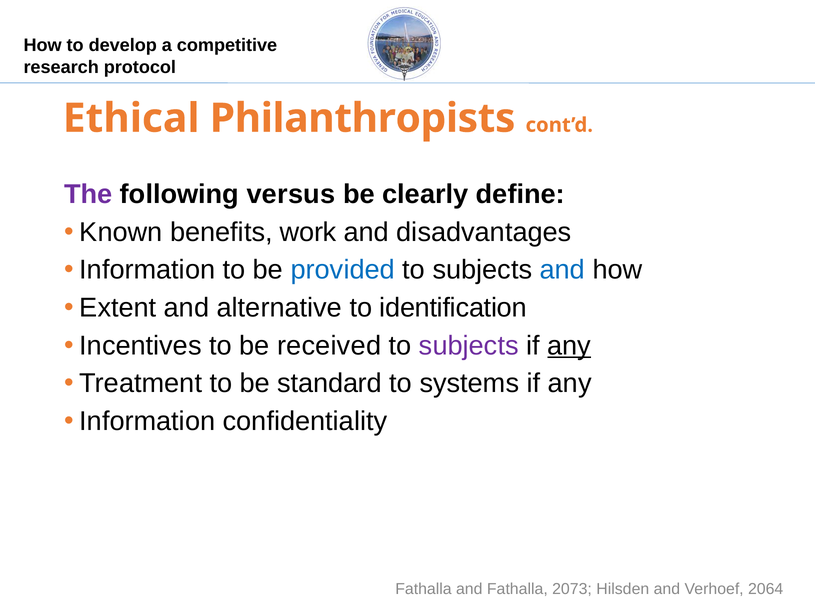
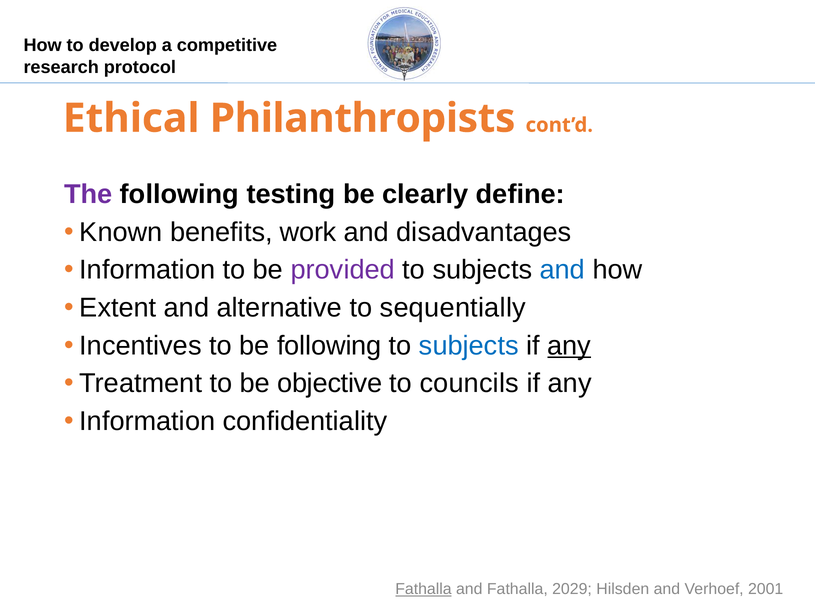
versus: versus -> testing (291, 194)
provided colour: blue -> purple (343, 270)
identification: identification -> sequentially (453, 308)
be received: received -> following (329, 346)
subjects colour: purple -> blue (469, 346)
standard: standard -> objective (330, 384)
systems: systems -> councils (469, 384)
Fathalla underline: none -> present (423, 589)
2073: 2073 -> 2029 (572, 589)
2064: 2064 -> 2001 (766, 589)
